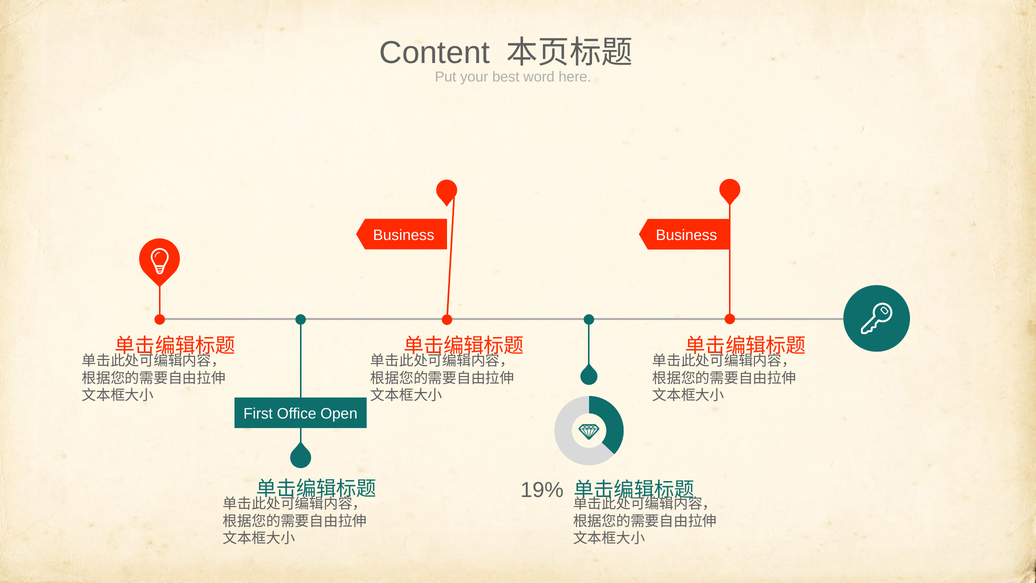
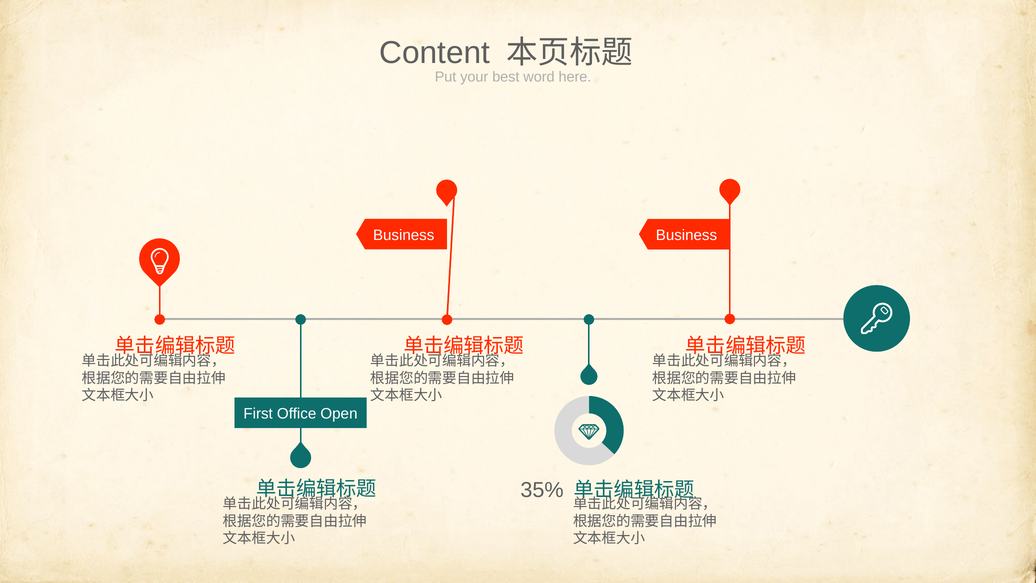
19%: 19% -> 35% (542, 490)
